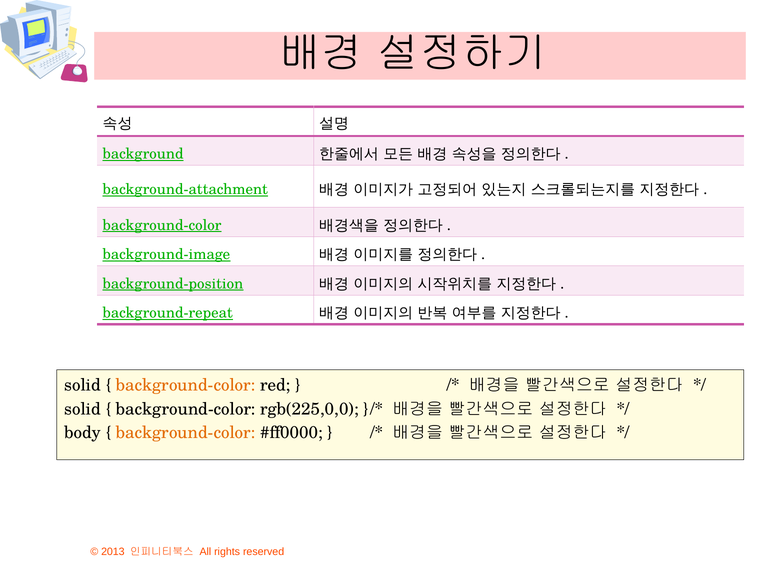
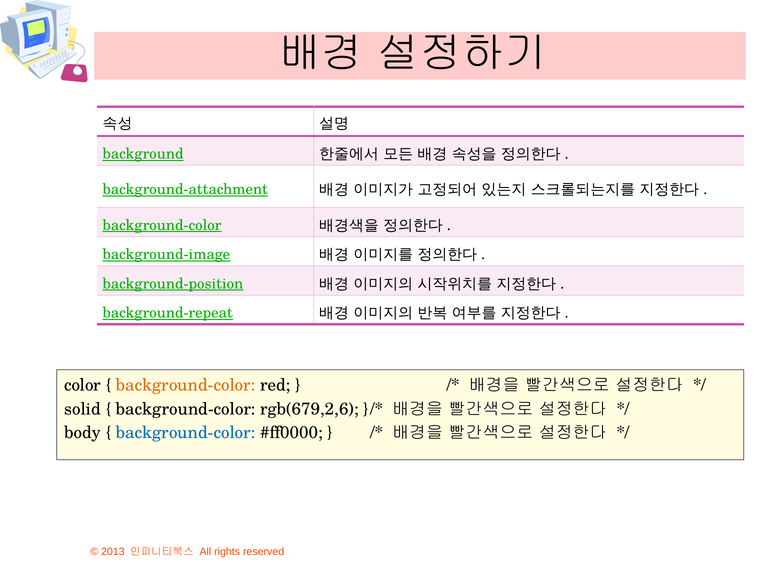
solid: solid -> color (83, 385)
rgb(225,0,0: rgb(225,0,0 -> rgb(679,2,6 (310, 409)
background-color colour: orange -> blue (186, 433)
